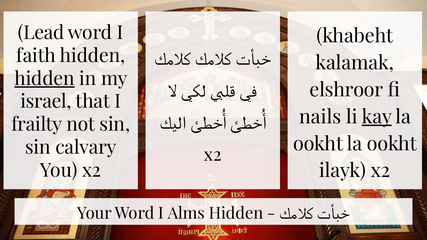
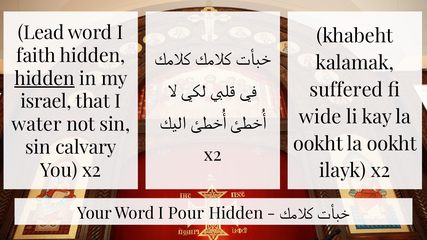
elshroor: elshroor -> suffered (346, 90)
nails: nails -> wide (320, 117)
kay underline: present -> none (377, 117)
frailty: frailty -> water (37, 125)
Alms: Alms -> Pour (186, 214)
